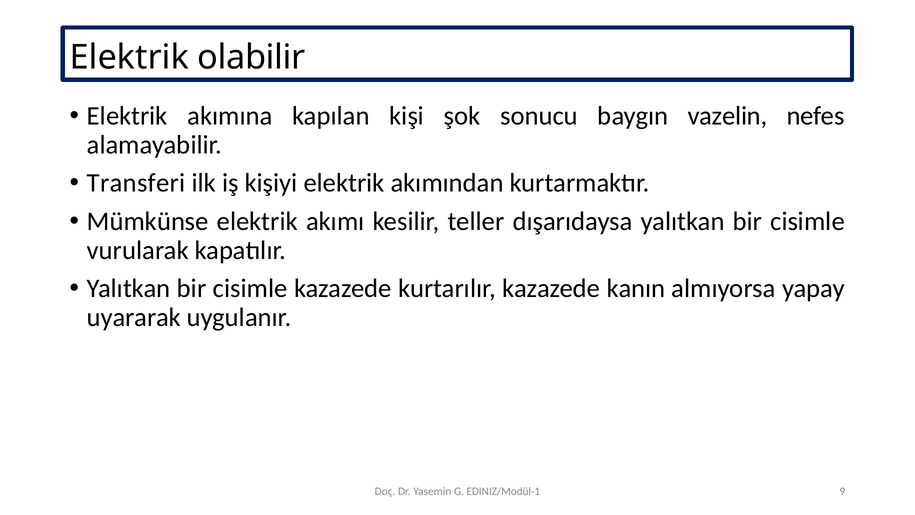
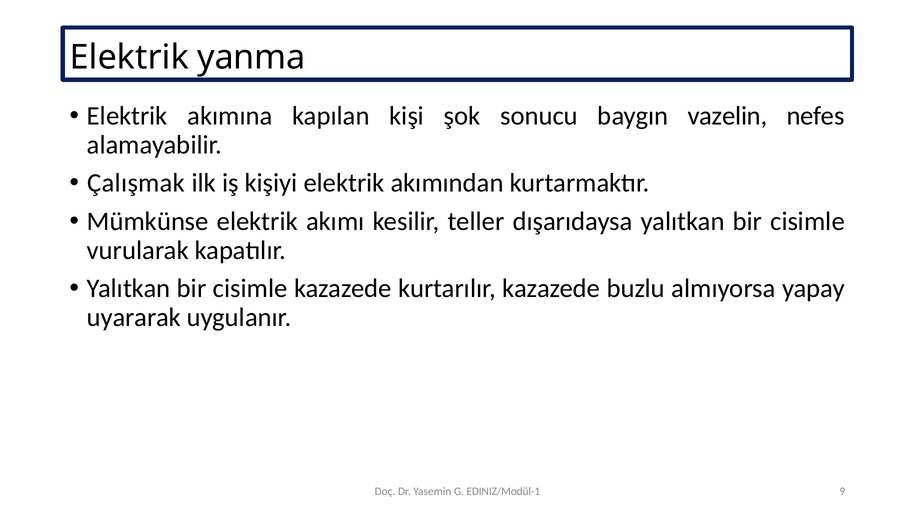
olabilir: olabilir -> yanma (251, 58)
Transferi: Transferi -> Çalışmak (136, 183)
kanın: kanın -> buzlu (636, 288)
